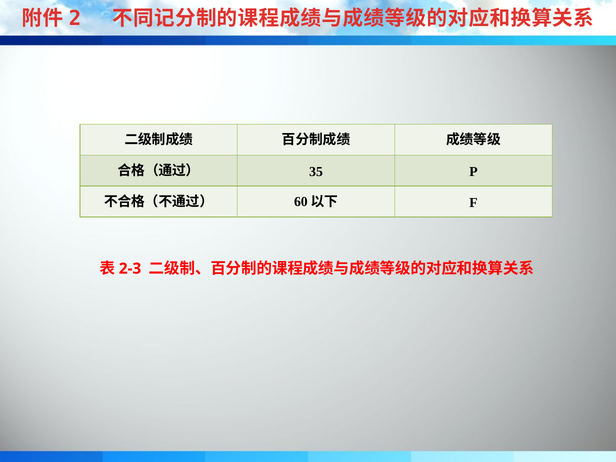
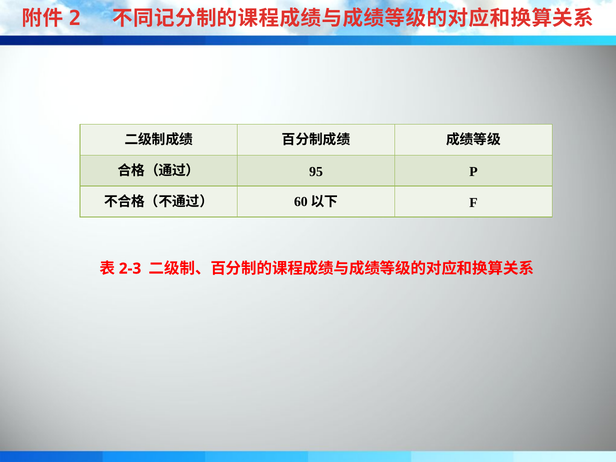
35: 35 -> 95 (316, 172)
